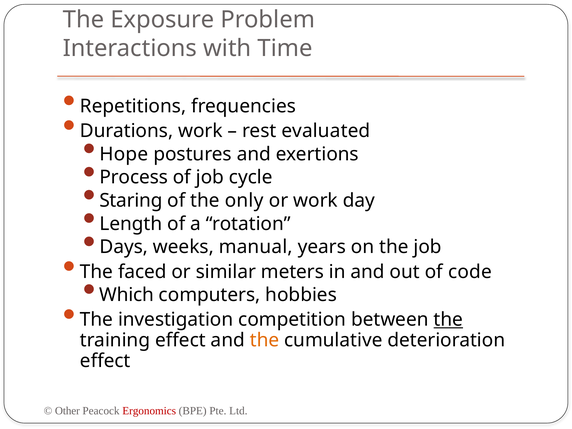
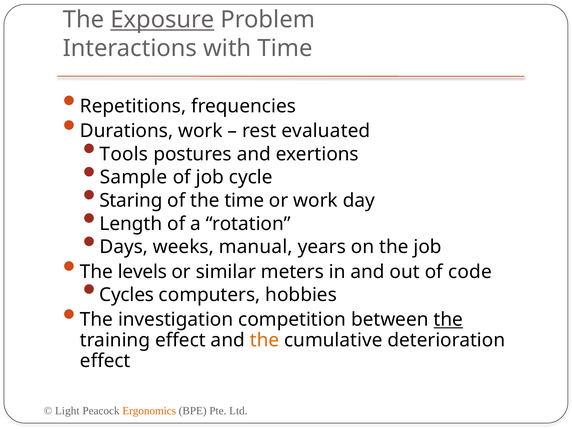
Exposure underline: none -> present (162, 20)
Hope: Hope -> Tools (124, 154)
Process: Process -> Sample (133, 177)
the only: only -> time (244, 201)
faced: faced -> levels (142, 272)
Which: Which -> Cycles (127, 295)
Other: Other -> Light (67, 411)
Ergonomics colour: red -> orange (149, 411)
